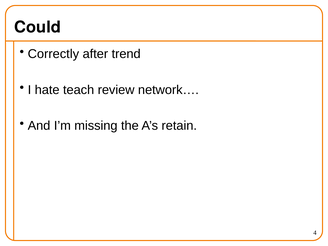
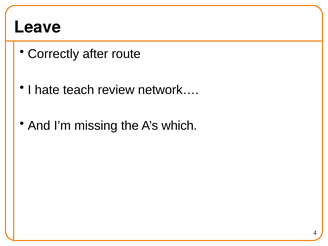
Could: Could -> Leave (38, 27)
trend: trend -> route (126, 54)
retain: retain -> which (179, 126)
